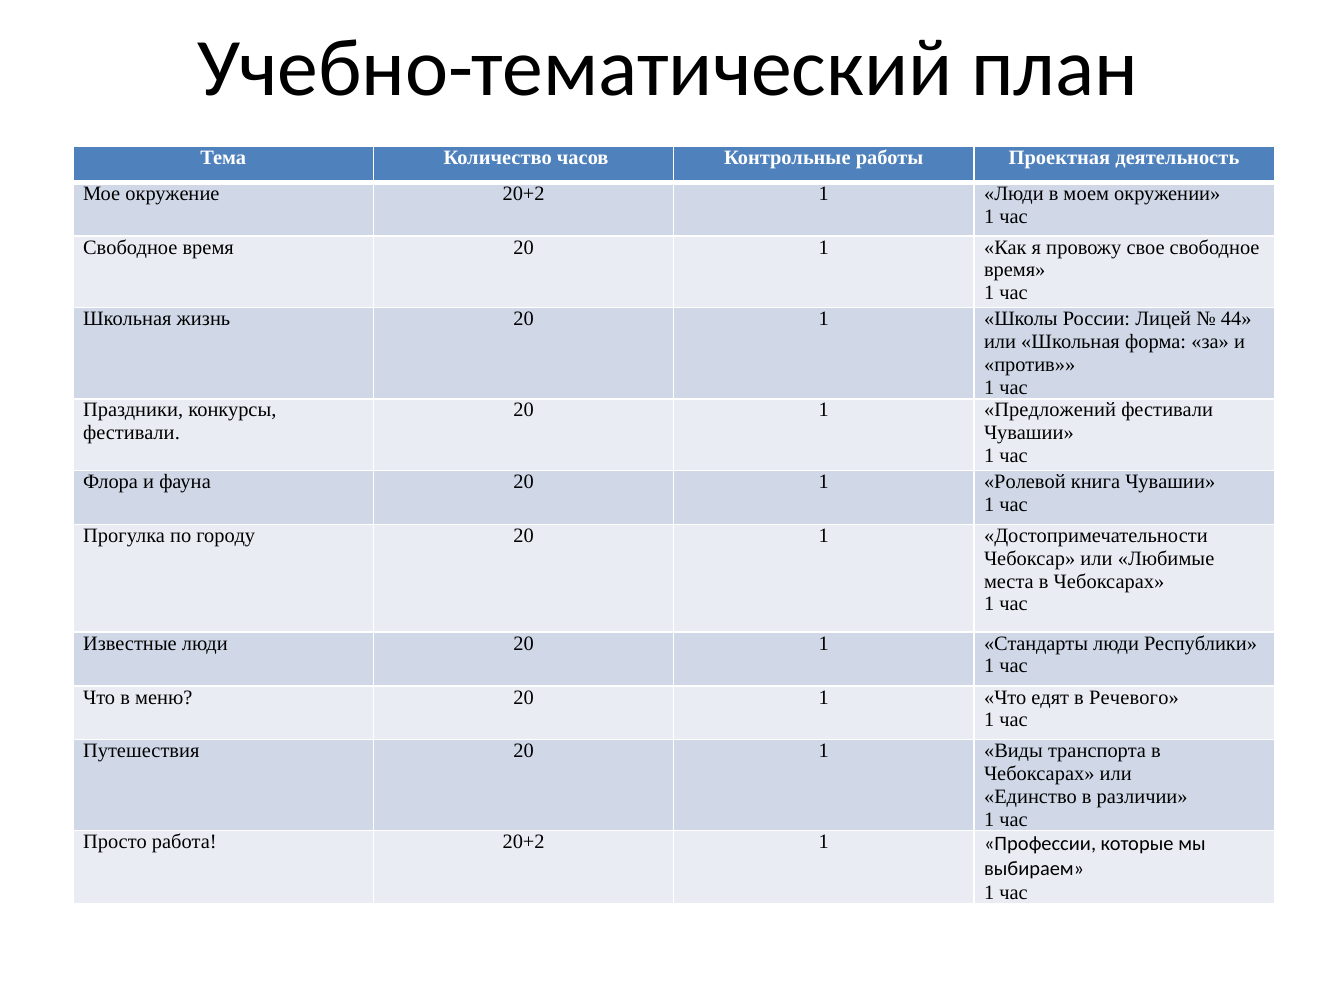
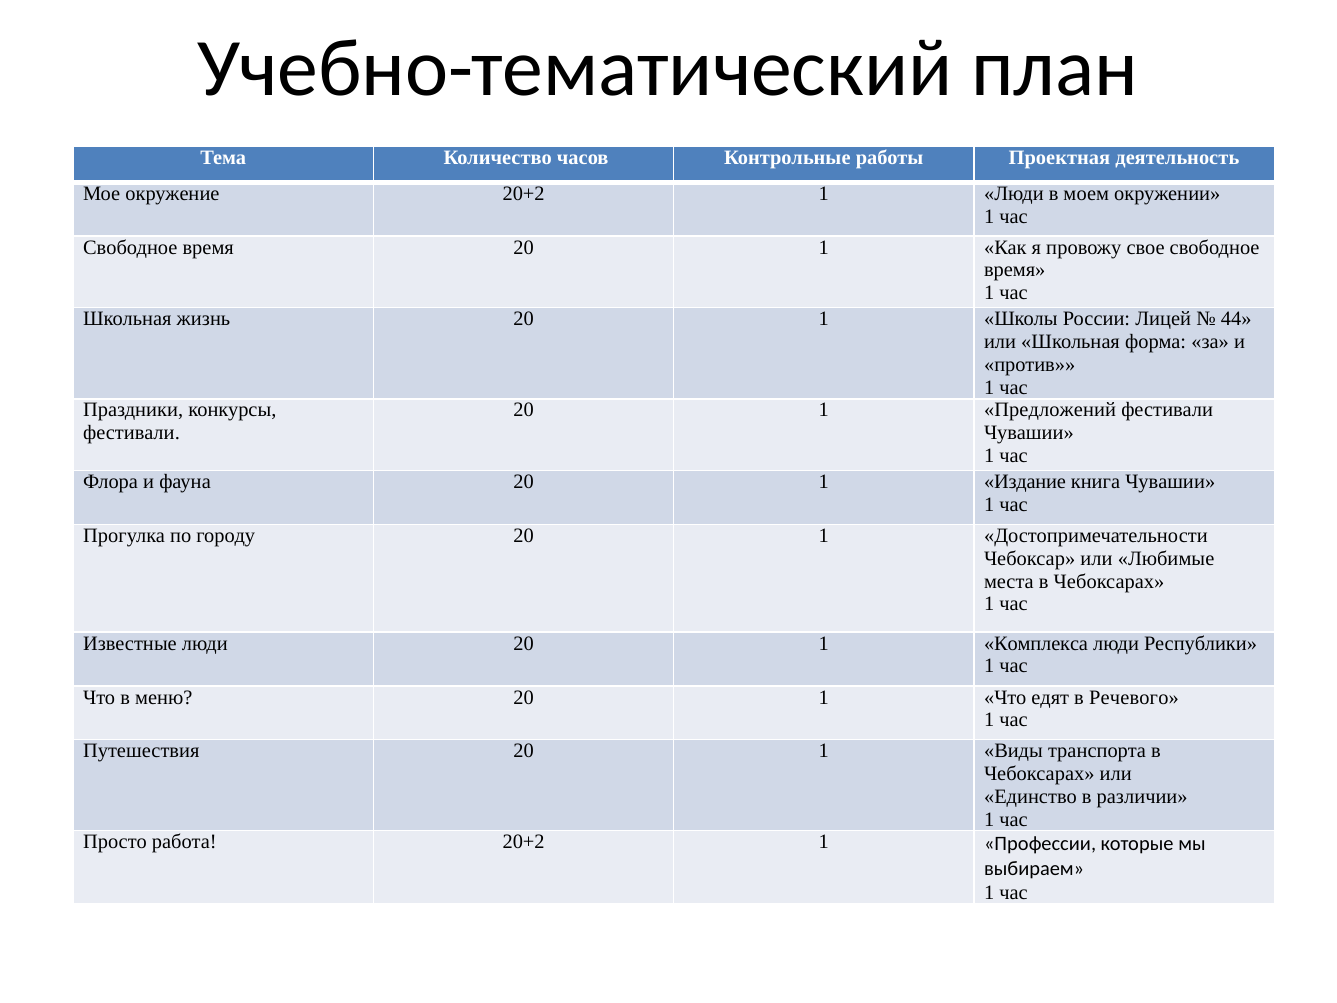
Ролевой: Ролевой -> Издание (1025, 482)
Стандарты: Стандарты -> Комплекса (1036, 643)
